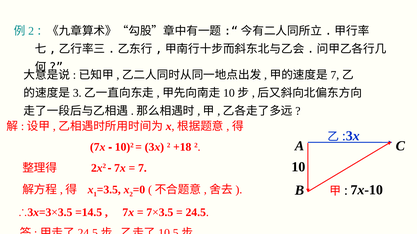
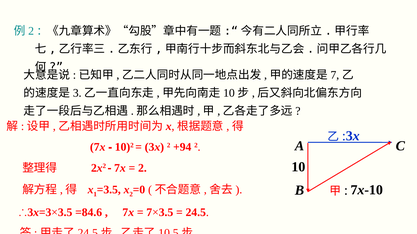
+18: +18 -> +94 (182, 147)
7: 7 -> 2 (142, 168)
=14.5: =14.5 -> =84.6 (89, 213)
